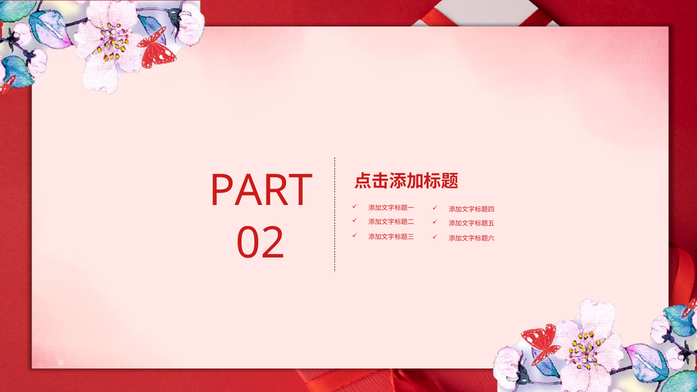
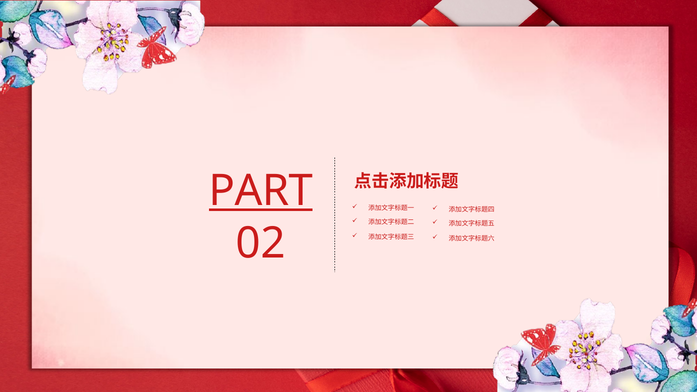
PART underline: none -> present (261, 191)
